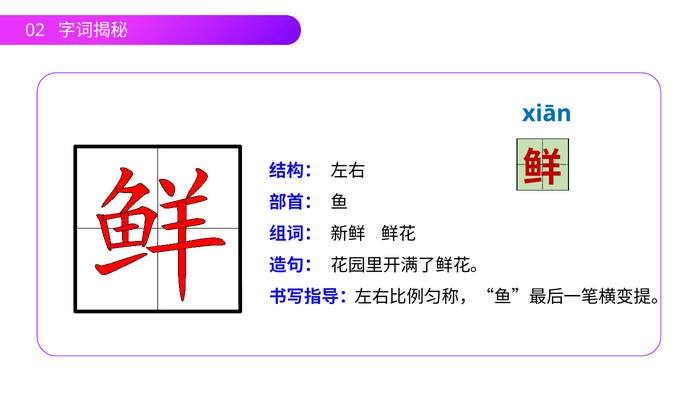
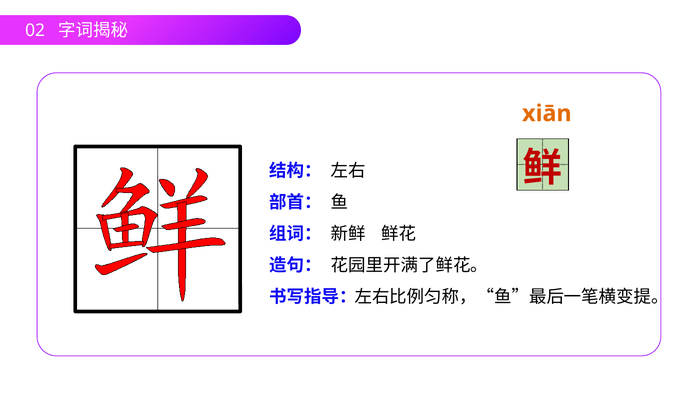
xiān colour: blue -> orange (547, 113)
